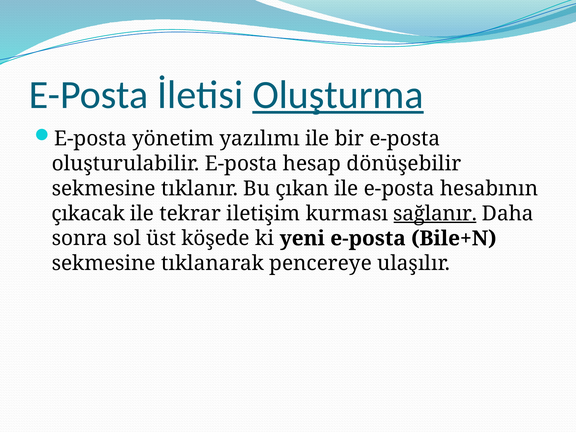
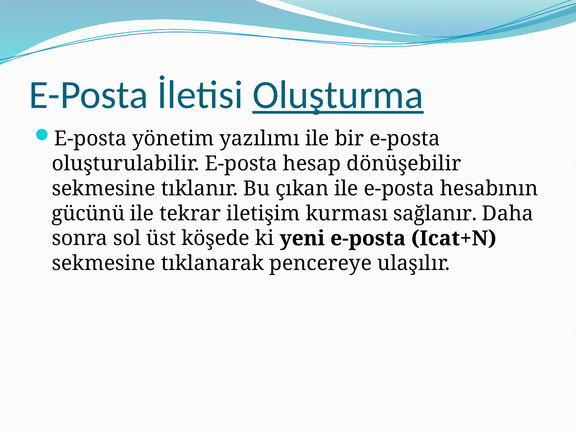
çıkacak: çıkacak -> gücünü (88, 214)
sağlanır underline: present -> none (435, 214)
Bile+N: Bile+N -> Icat+N (454, 238)
